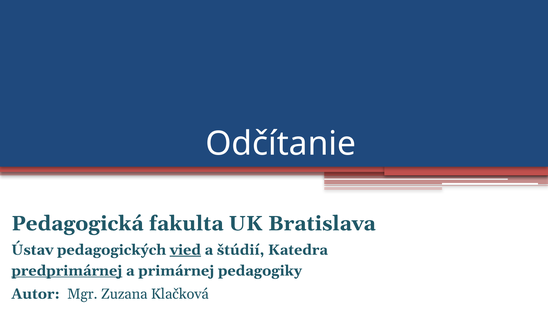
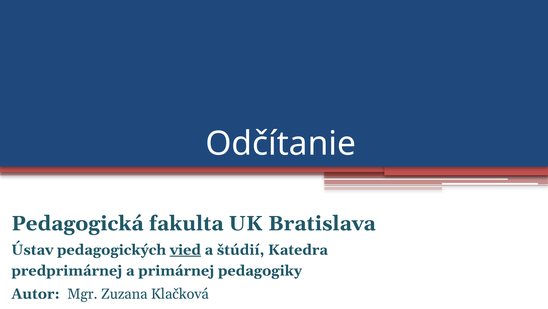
predprimárnej underline: present -> none (67, 270)
